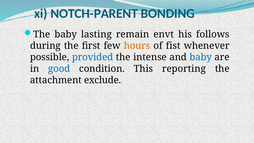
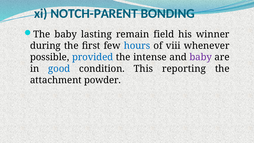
envt: envt -> field (164, 34)
follows: follows -> winner (213, 34)
hours colour: orange -> blue (137, 46)
fist: fist -> viii (173, 46)
baby colour: blue -> purple (201, 57)
exclude: exclude -> powder (103, 80)
